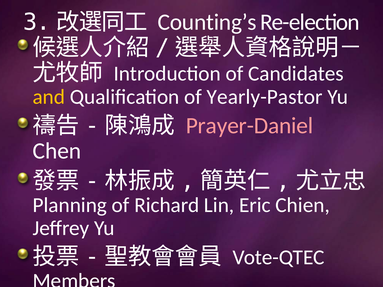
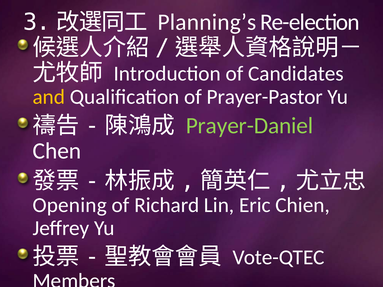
Counting’s: Counting’s -> Planning’s (207, 22)
Yearly-Pastor: Yearly-Pastor -> Prayer-Pastor (265, 97)
Prayer-Daniel colour: pink -> light green (250, 126)
Planning: Planning -> Opening (70, 205)
